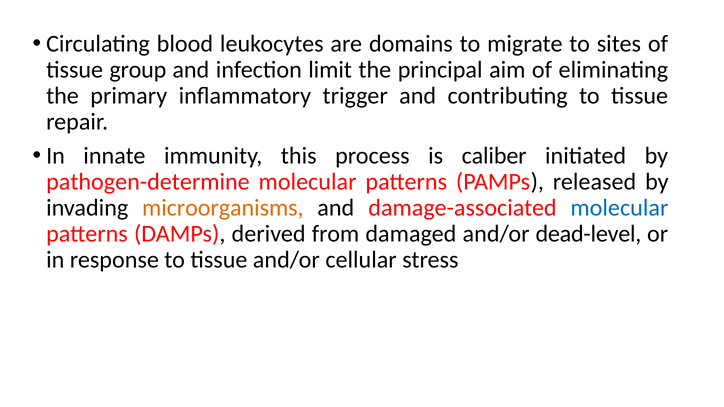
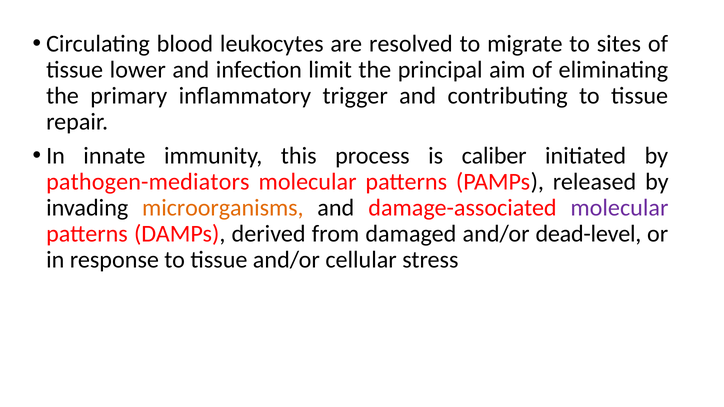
domains: domains -> resolved (411, 44)
group: group -> lower (138, 70)
pathogen-determine: pathogen-determine -> pathogen-mediators (148, 182)
molecular colour: blue -> purple (619, 208)
